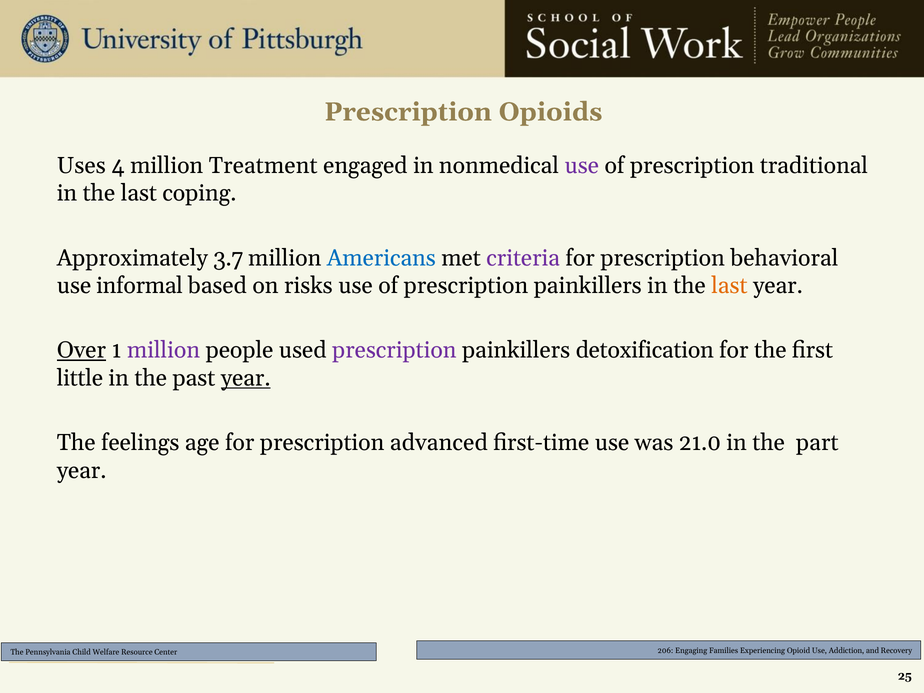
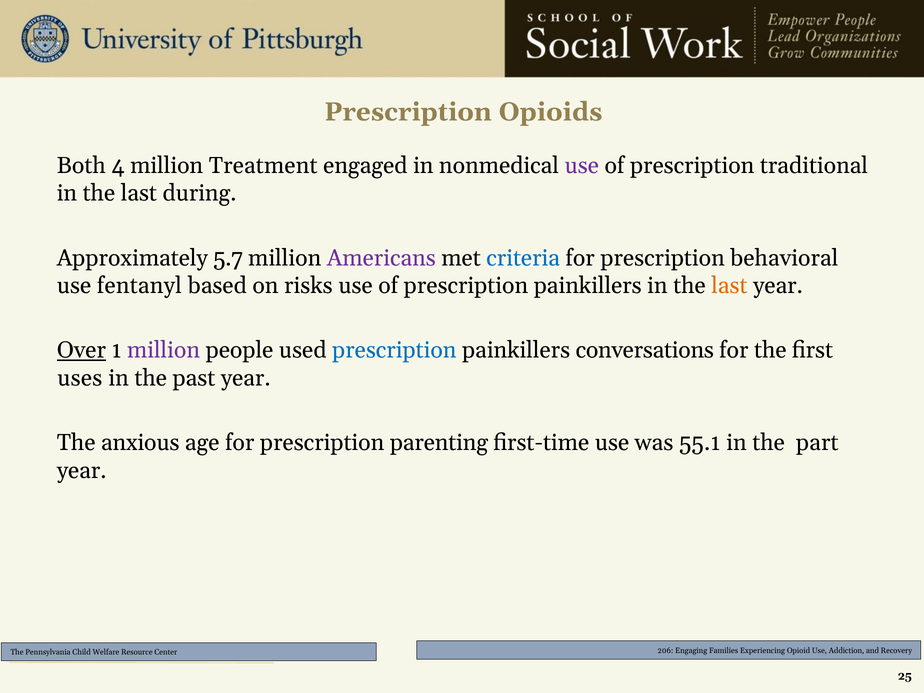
Uses: Uses -> Both (81, 165)
coping: coping -> during (199, 193)
3.7: 3.7 -> 5.7 (228, 258)
Americans colour: blue -> purple (381, 258)
criteria colour: purple -> blue (523, 258)
informal: informal -> fentanyl (139, 286)
prescription colour: purple -> blue (394, 350)
detoxification: detoxification -> conversations (645, 350)
little: little -> uses (80, 378)
year underline: present -> none (246, 378)
feelings: feelings -> anxious (140, 443)
advanced: advanced -> parenting (439, 443)
21.0: 21.0 -> 55.1 (700, 443)
